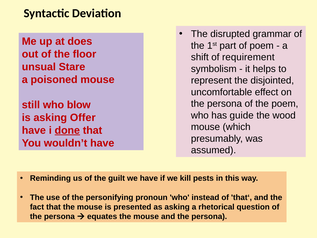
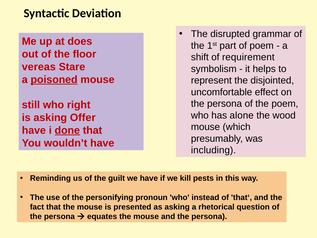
unsual: unsual -> vereas (39, 67)
poisoned underline: none -> present (54, 79)
blow: blow -> right (79, 105)
guide: guide -> alone (242, 115)
assumed: assumed -> including (213, 150)
